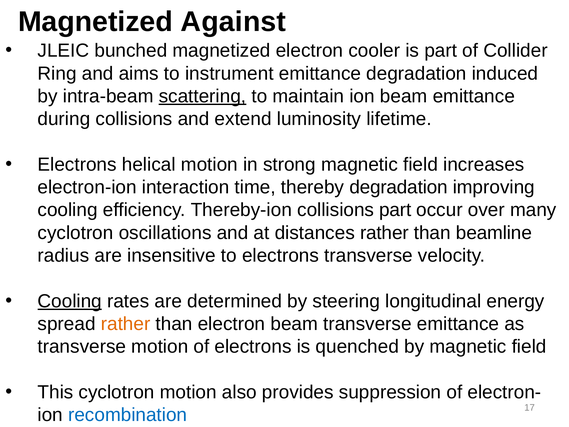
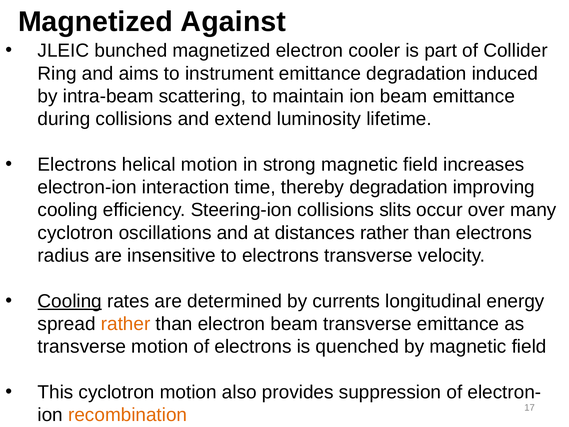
scattering underline: present -> none (202, 96)
Thereby-ion: Thereby-ion -> Steering-ion (241, 210)
collisions part: part -> slits (395, 210)
than beamline: beamline -> electrons (494, 233)
steering: steering -> currents (346, 301)
recombination colour: blue -> orange (128, 415)
